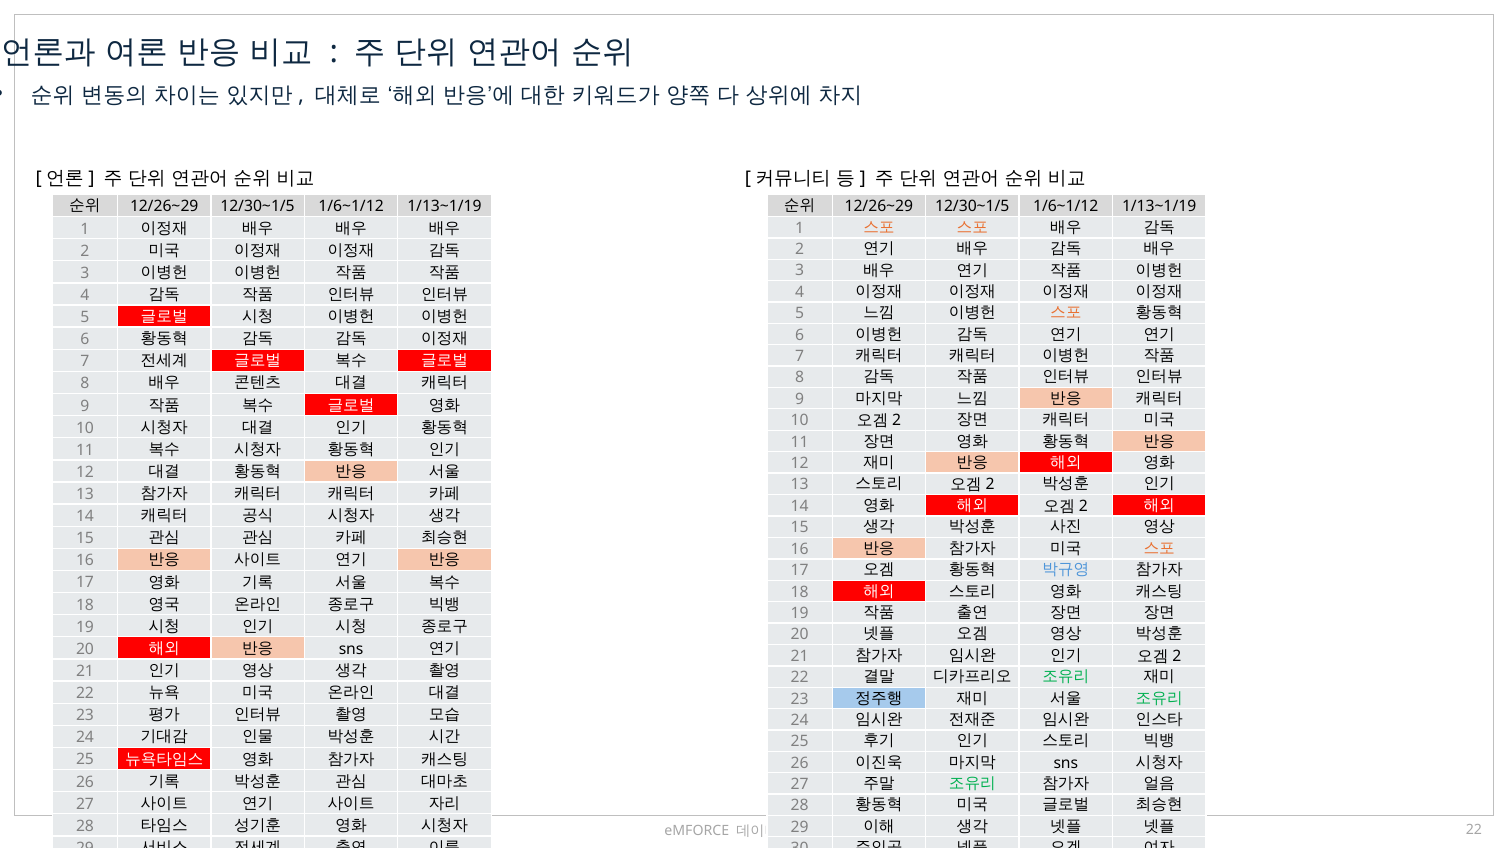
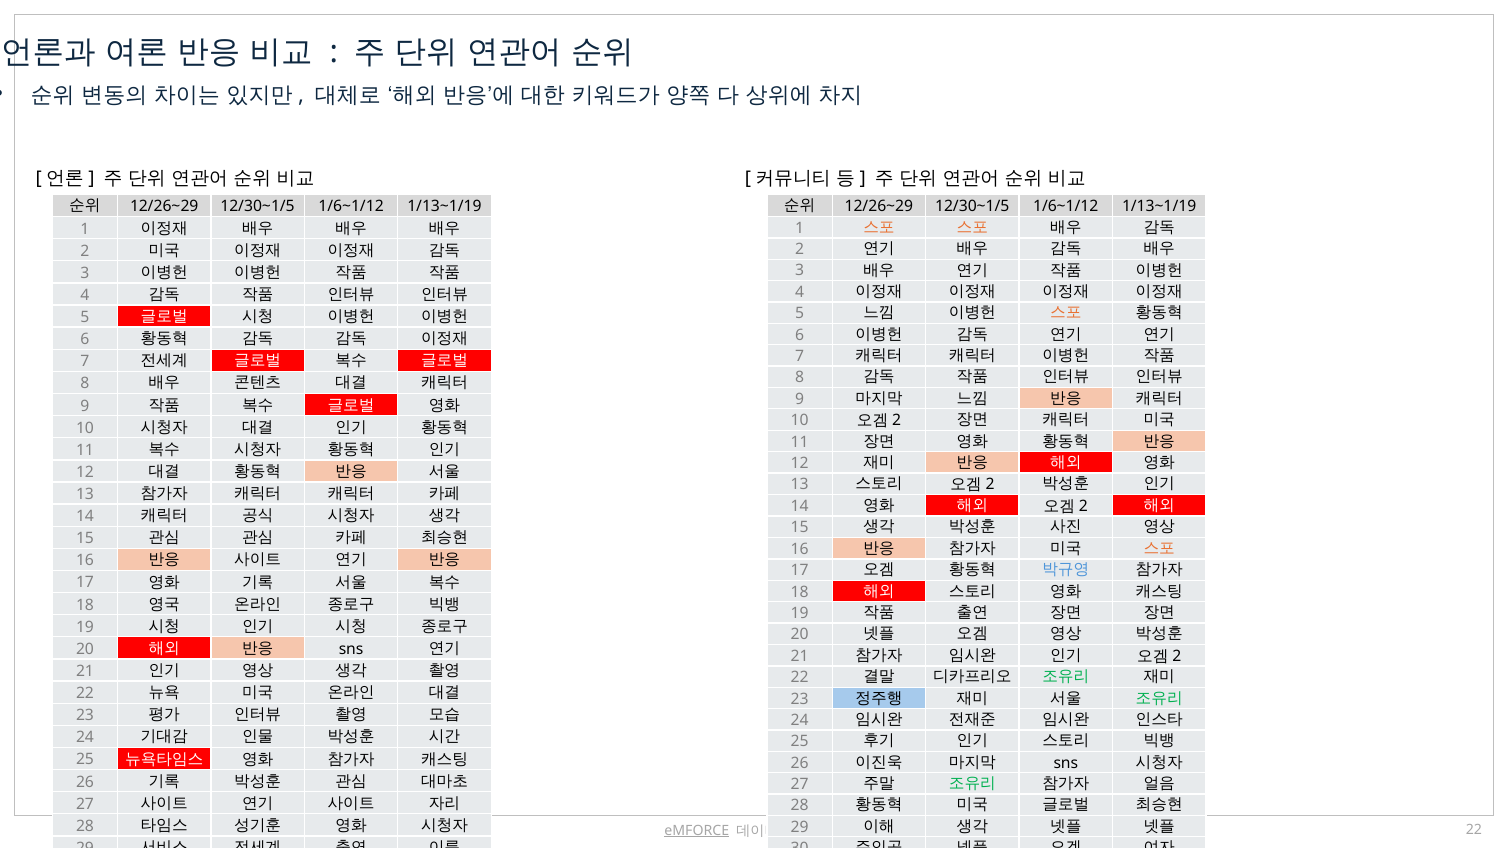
eMFORCE underline: none -> present (697, 831)
